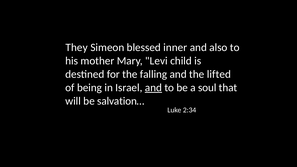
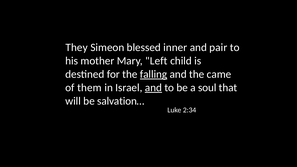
also: also -> pair (218, 48)
Levi: Levi -> Left (156, 61)
falling underline: none -> present (154, 74)
lifted: lifted -> came (219, 74)
being: being -> them (89, 88)
